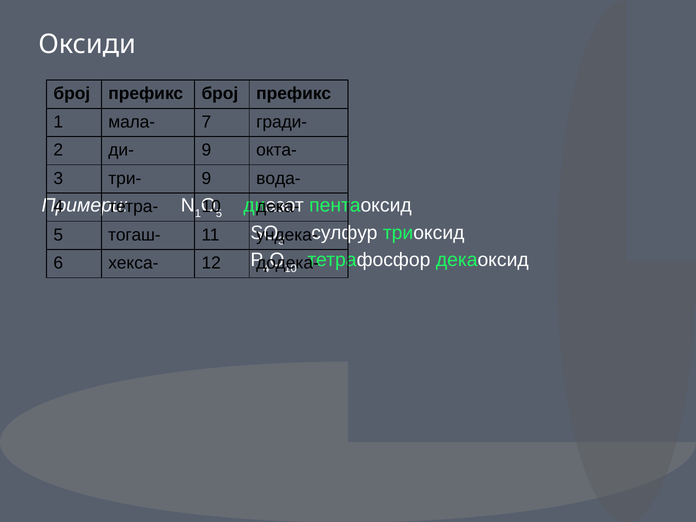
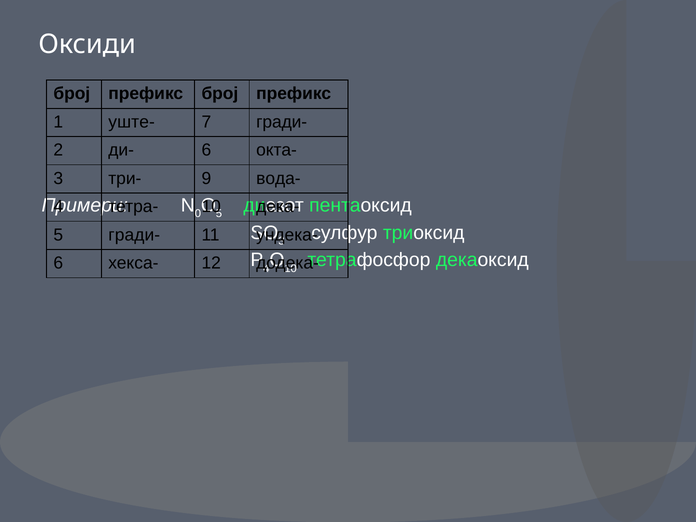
мала-: мала- -> уште- (132, 122)
ди- 9: 9 -> 6 (206, 150)
1: 1 -> 0 (198, 214)
5 тогаш-: тогаш- -> гради- (134, 235)
